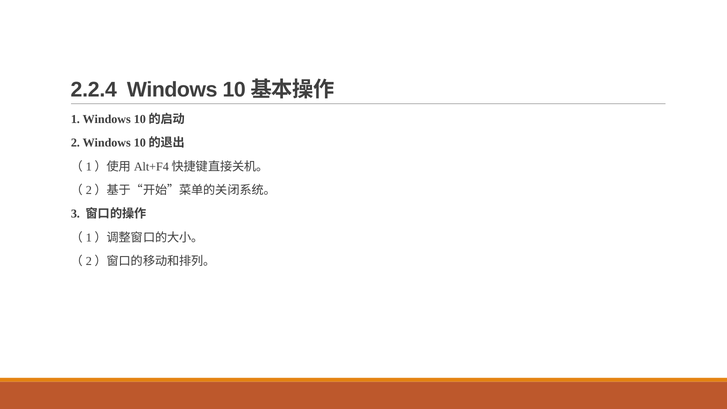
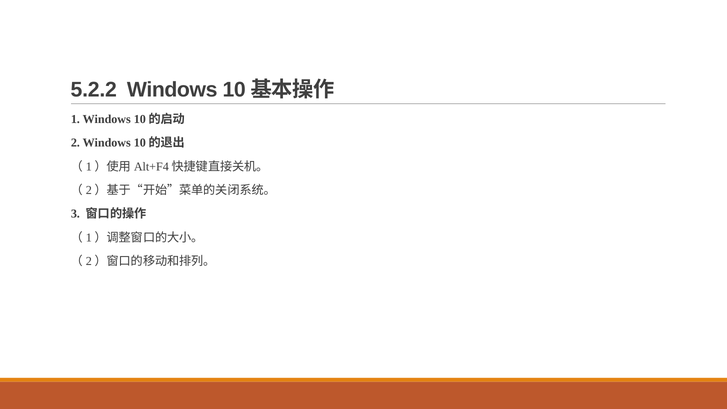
2.2.4: 2.2.4 -> 5.2.2 (94, 90)
